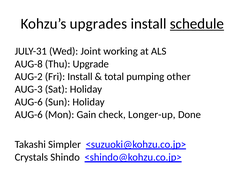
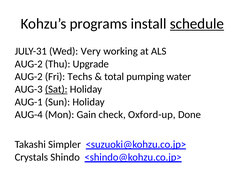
upgrades: upgrades -> programs (99, 24)
Joint: Joint -> Very (91, 51)
AUG-8: AUG-8 -> AUG-2 (29, 64)
Fri Install: Install -> Techs (80, 76)
other: other -> water (179, 76)
Sat underline: none -> present (56, 89)
AUG-6: AUG-6 -> AUG-1 (29, 102)
AUG-6: AUG-6 -> AUG-4 (29, 114)
Longer-up: Longer-up -> Oxford-up (152, 114)
